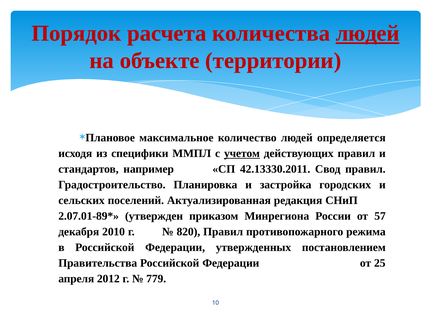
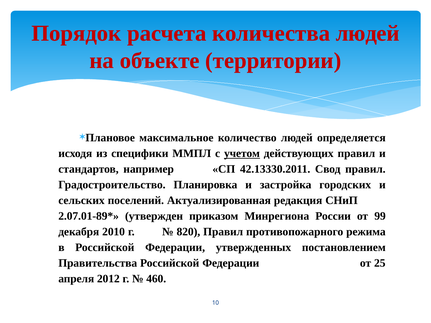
людей underline: present -> none (368, 33)
57: 57 -> 99 (380, 216)
779: 779 -> 460 (156, 279)
